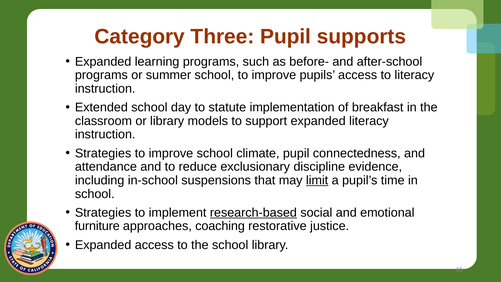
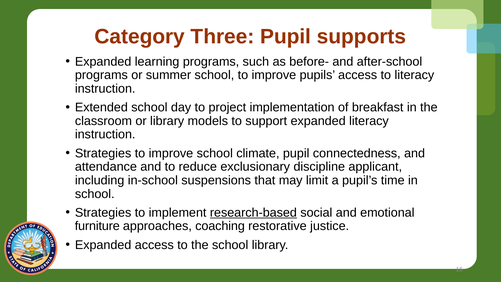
statute: statute -> project (227, 107)
evidence: evidence -> applicant (375, 167)
limit underline: present -> none (317, 180)
